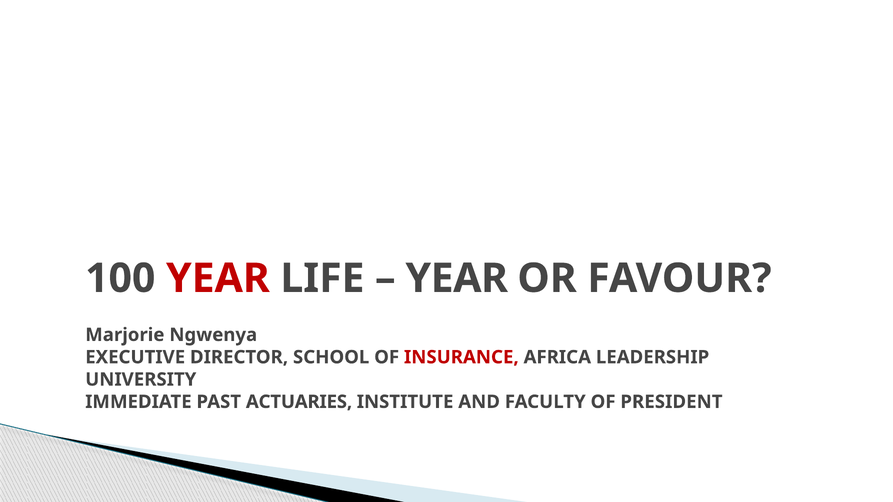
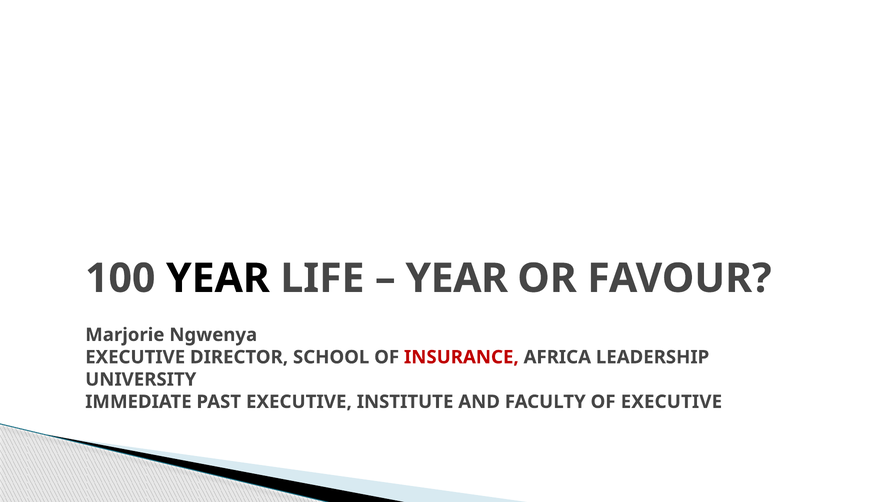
YEAR colour: red -> black (218, 279)
PAST ACTUARIES: ACTUARIES -> EXECUTIVE (299, 402)
OF PRESIDENT: PRESIDENT -> EXECUTIVE (671, 402)
